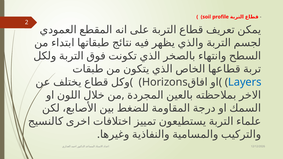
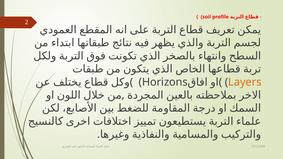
Layers colour: blue -> orange (245, 82)
